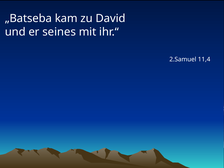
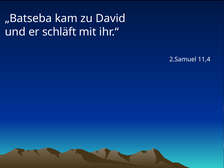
seines: seines -> schläft (59, 32)
